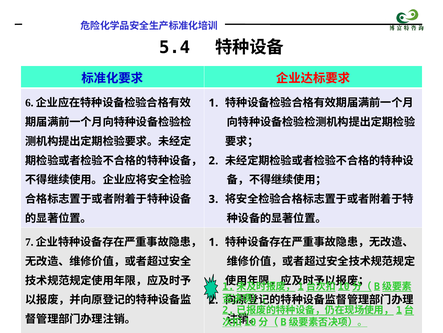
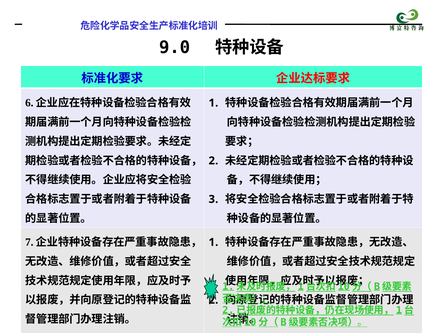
5.4: 5.4 -> 9.0 (175, 47)
